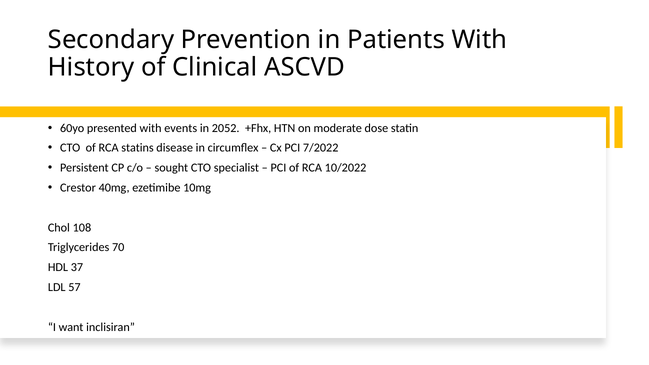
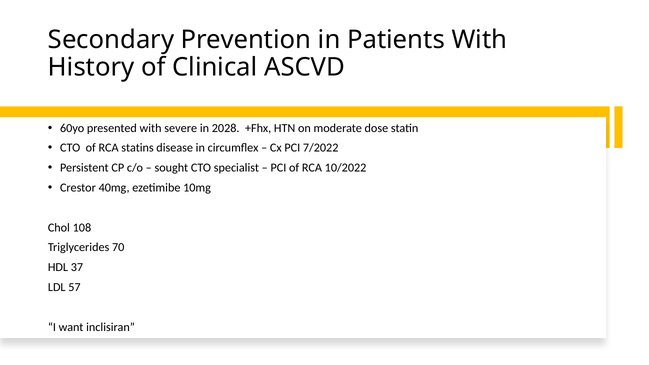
events: events -> severe (181, 128)
2052: 2052 -> 2028 (226, 128)
